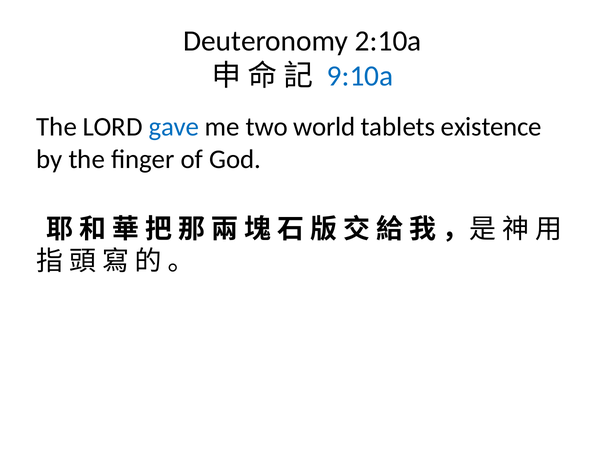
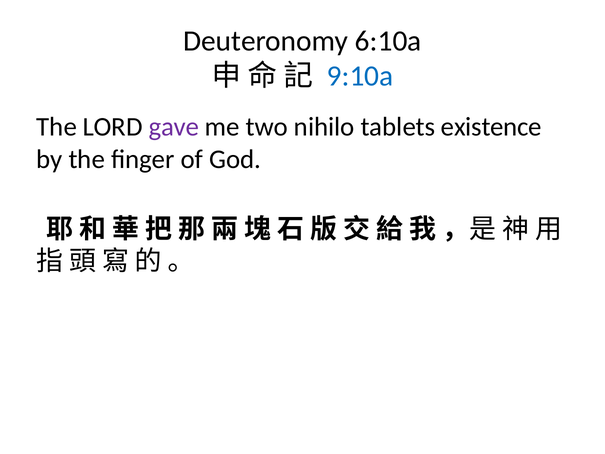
2:10a: 2:10a -> 6:10a (388, 41)
gave colour: blue -> purple (174, 127)
world: world -> nihilo (324, 127)
